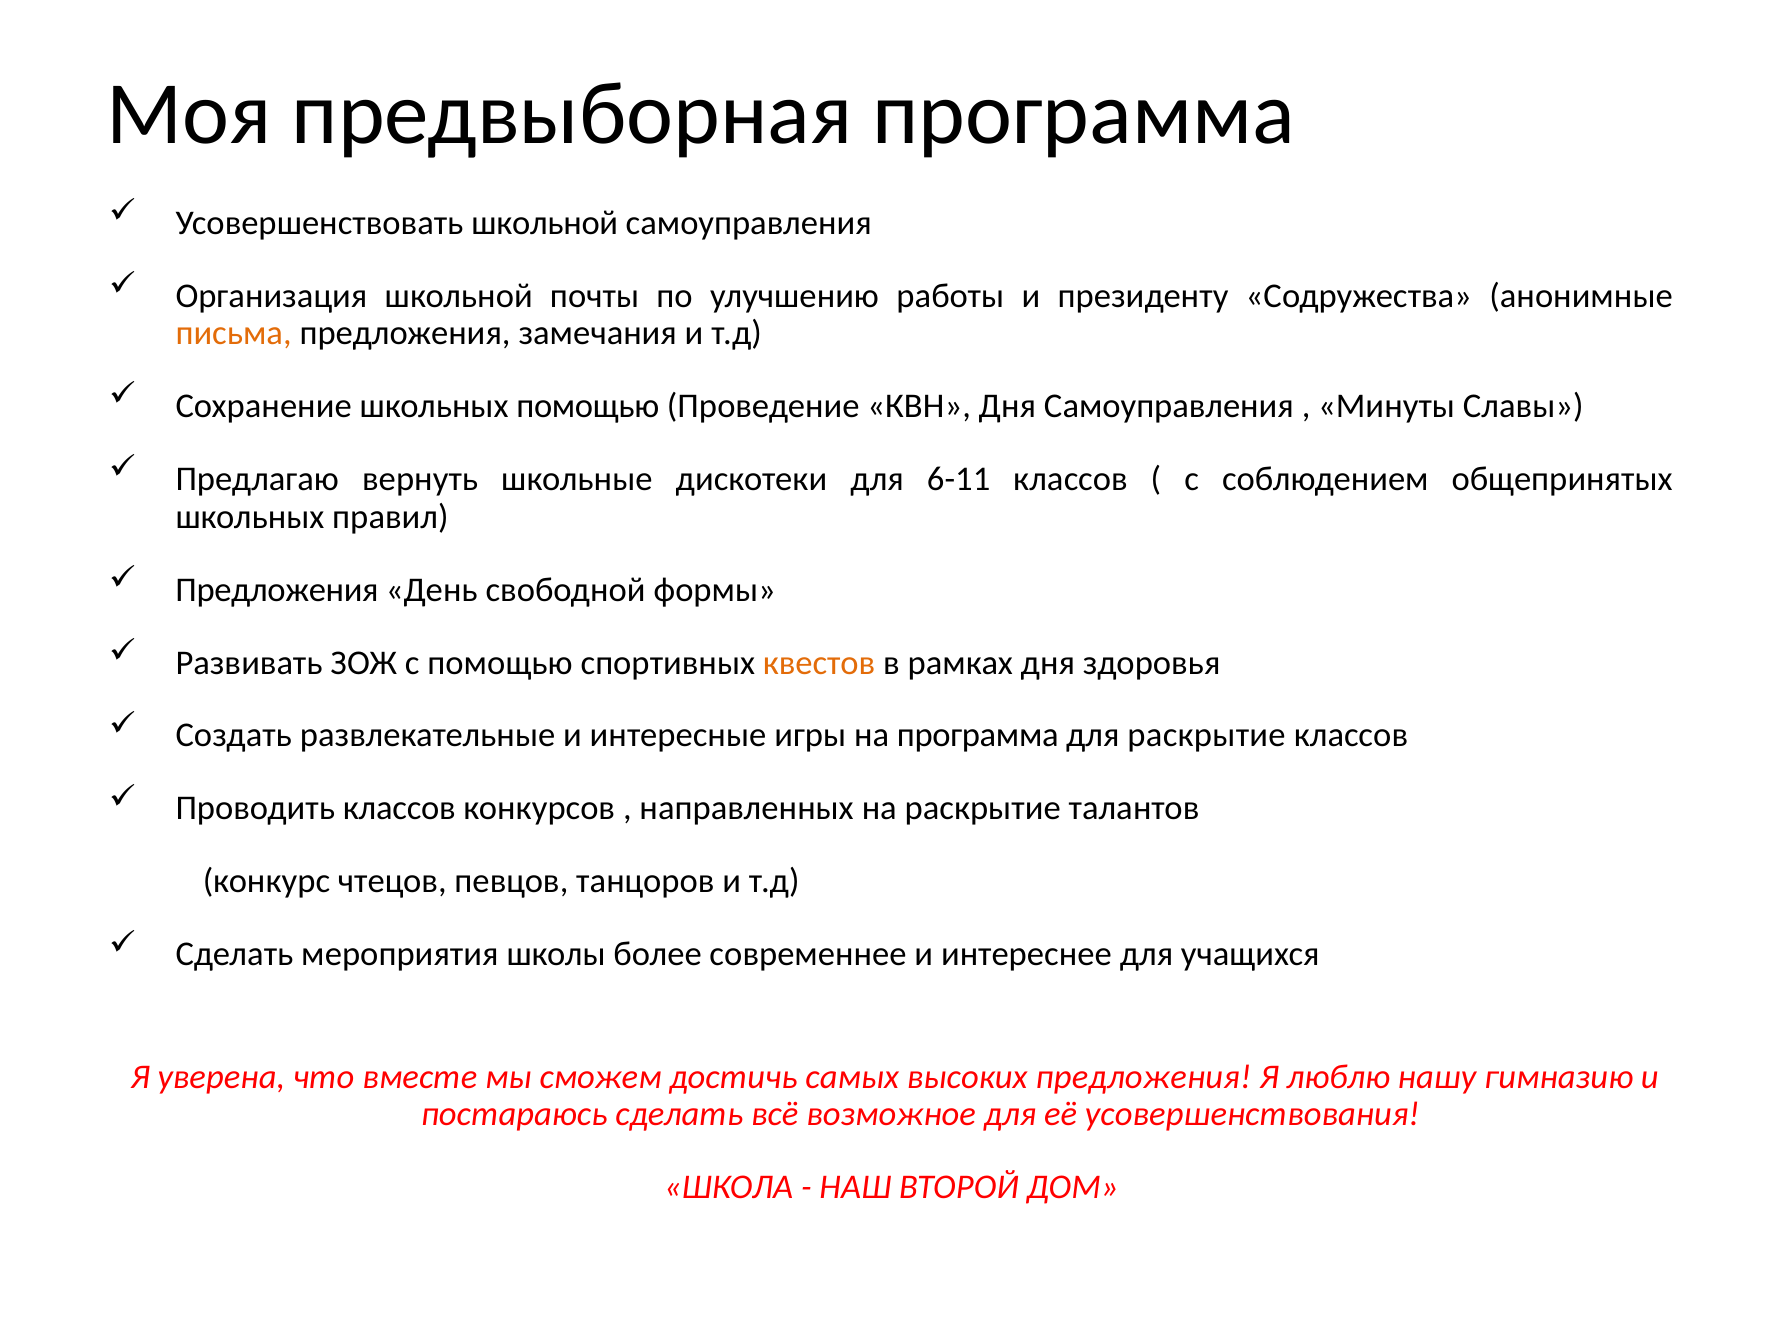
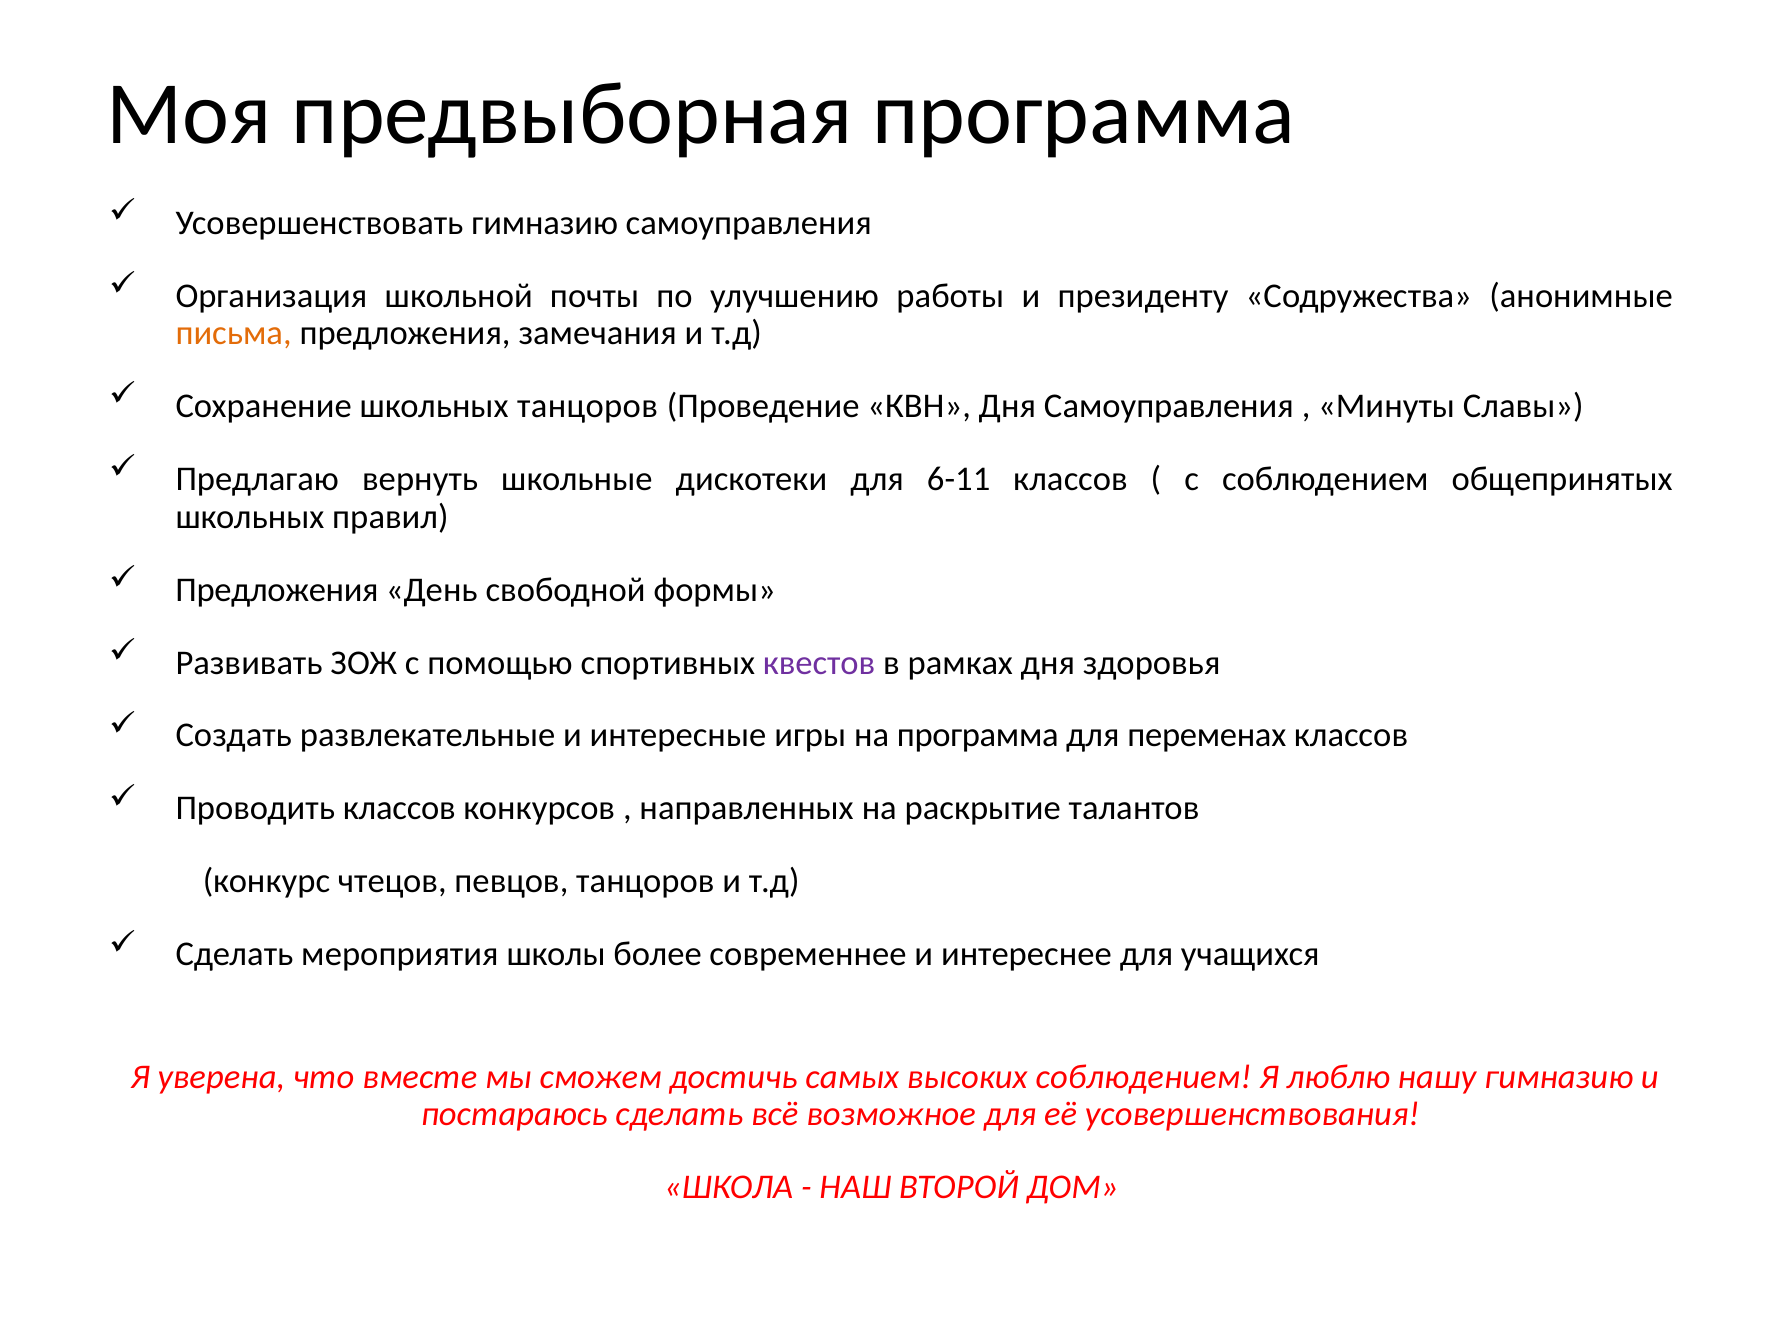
Усовершенствовать школьной: школьной -> гимназию (545, 223)
школьных помощью: помощью -> танцоров (588, 406)
квестов colour: orange -> purple (819, 662)
для раскрытие: раскрытие -> переменах (1207, 735)
высоких предложения: предложения -> соблюдением (1144, 1076)
